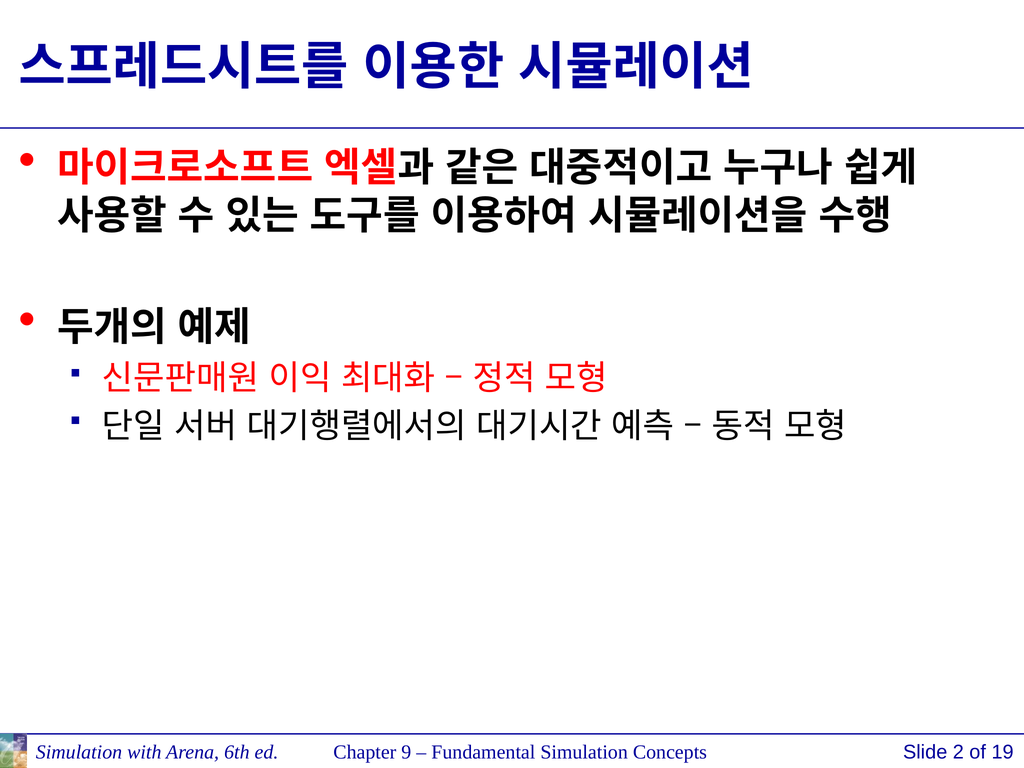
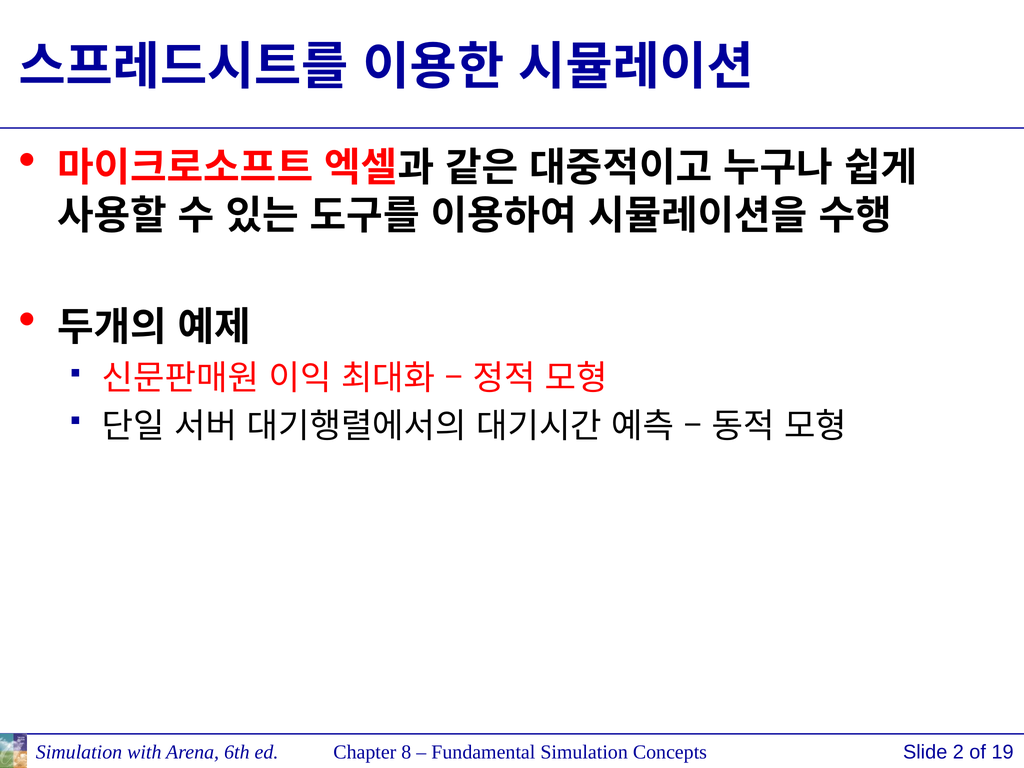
9: 9 -> 8 (406, 752)
